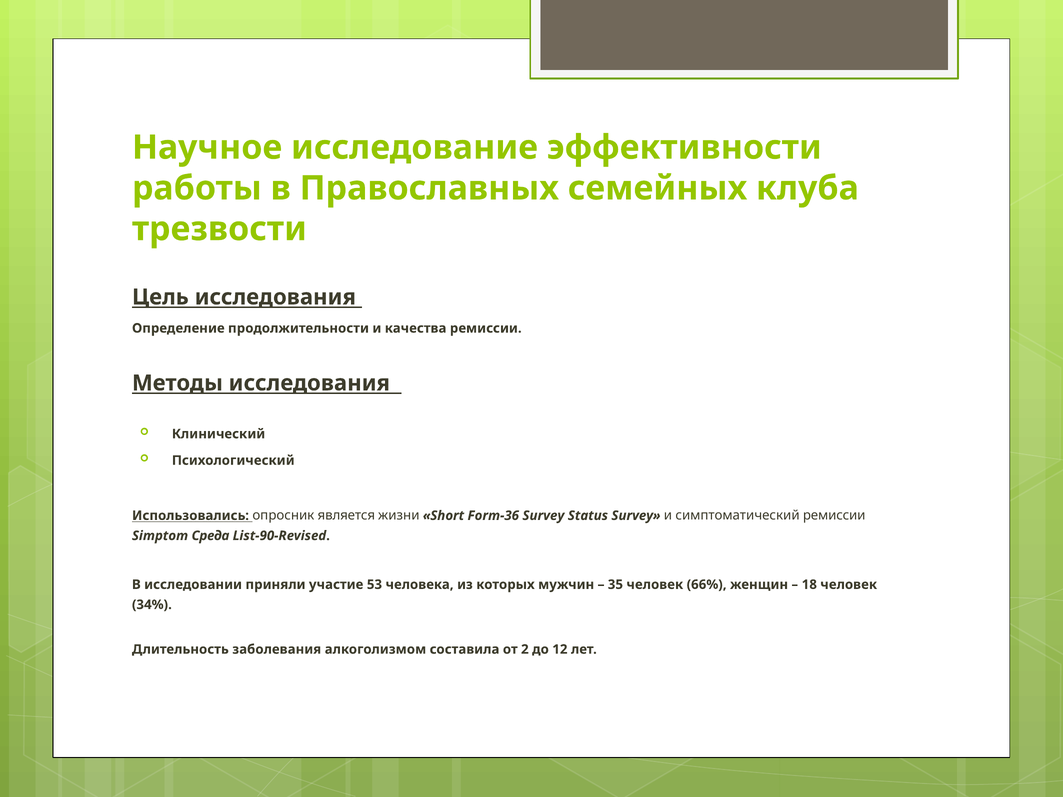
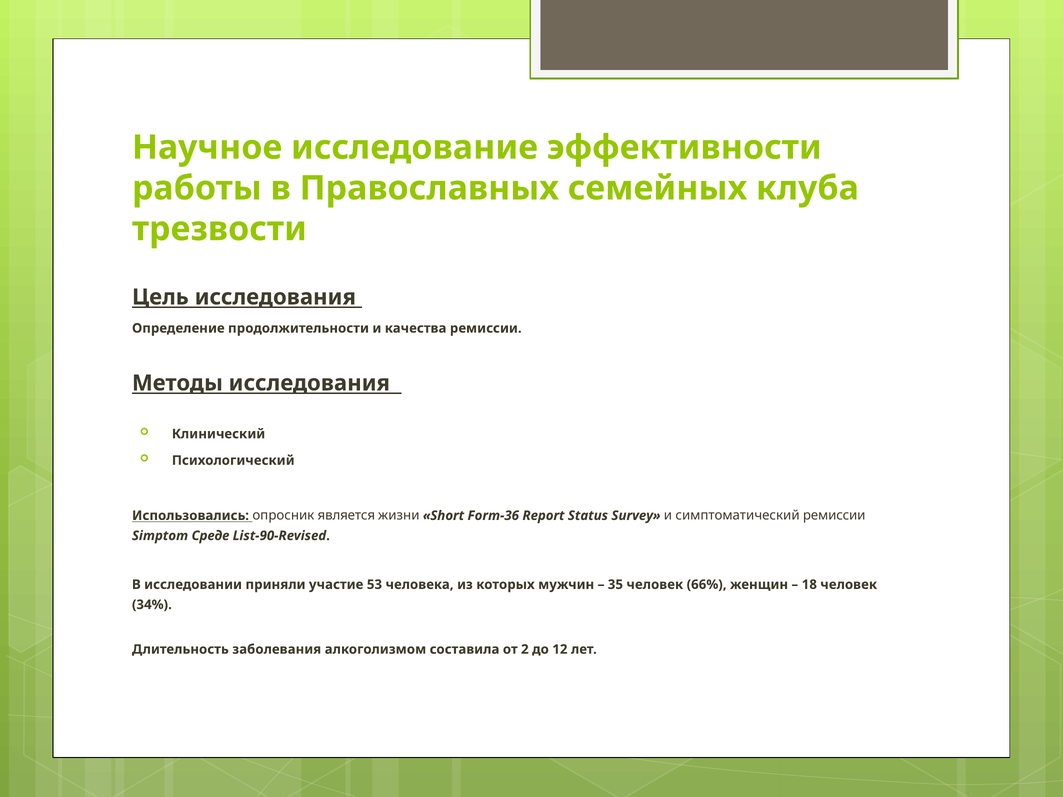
Form-36 Survey: Survey -> Report (543, 516)
Среда: Среда -> Среде (210, 536)
